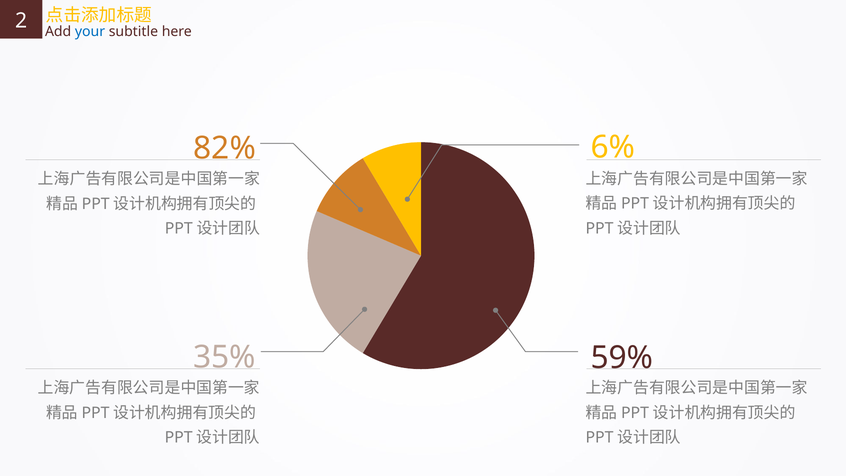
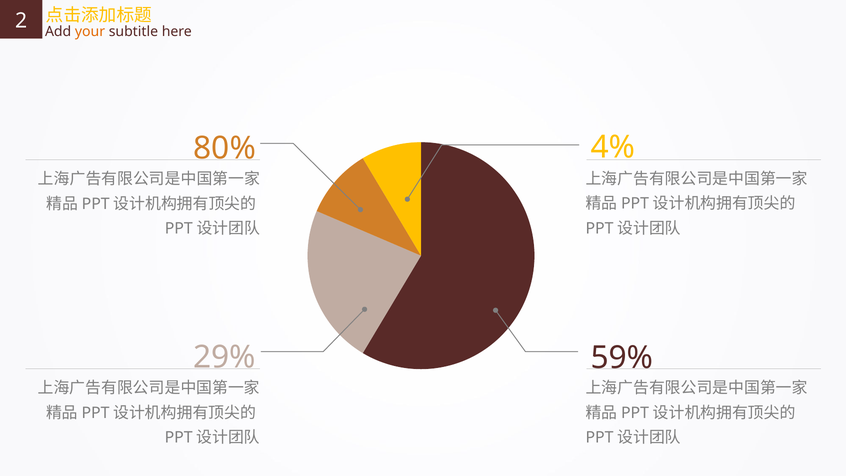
your colour: blue -> orange (90, 32)
6%: 6% -> 4% (613, 147)
82%: 82% -> 80% (225, 148)
35%: 35% -> 29% (224, 357)
